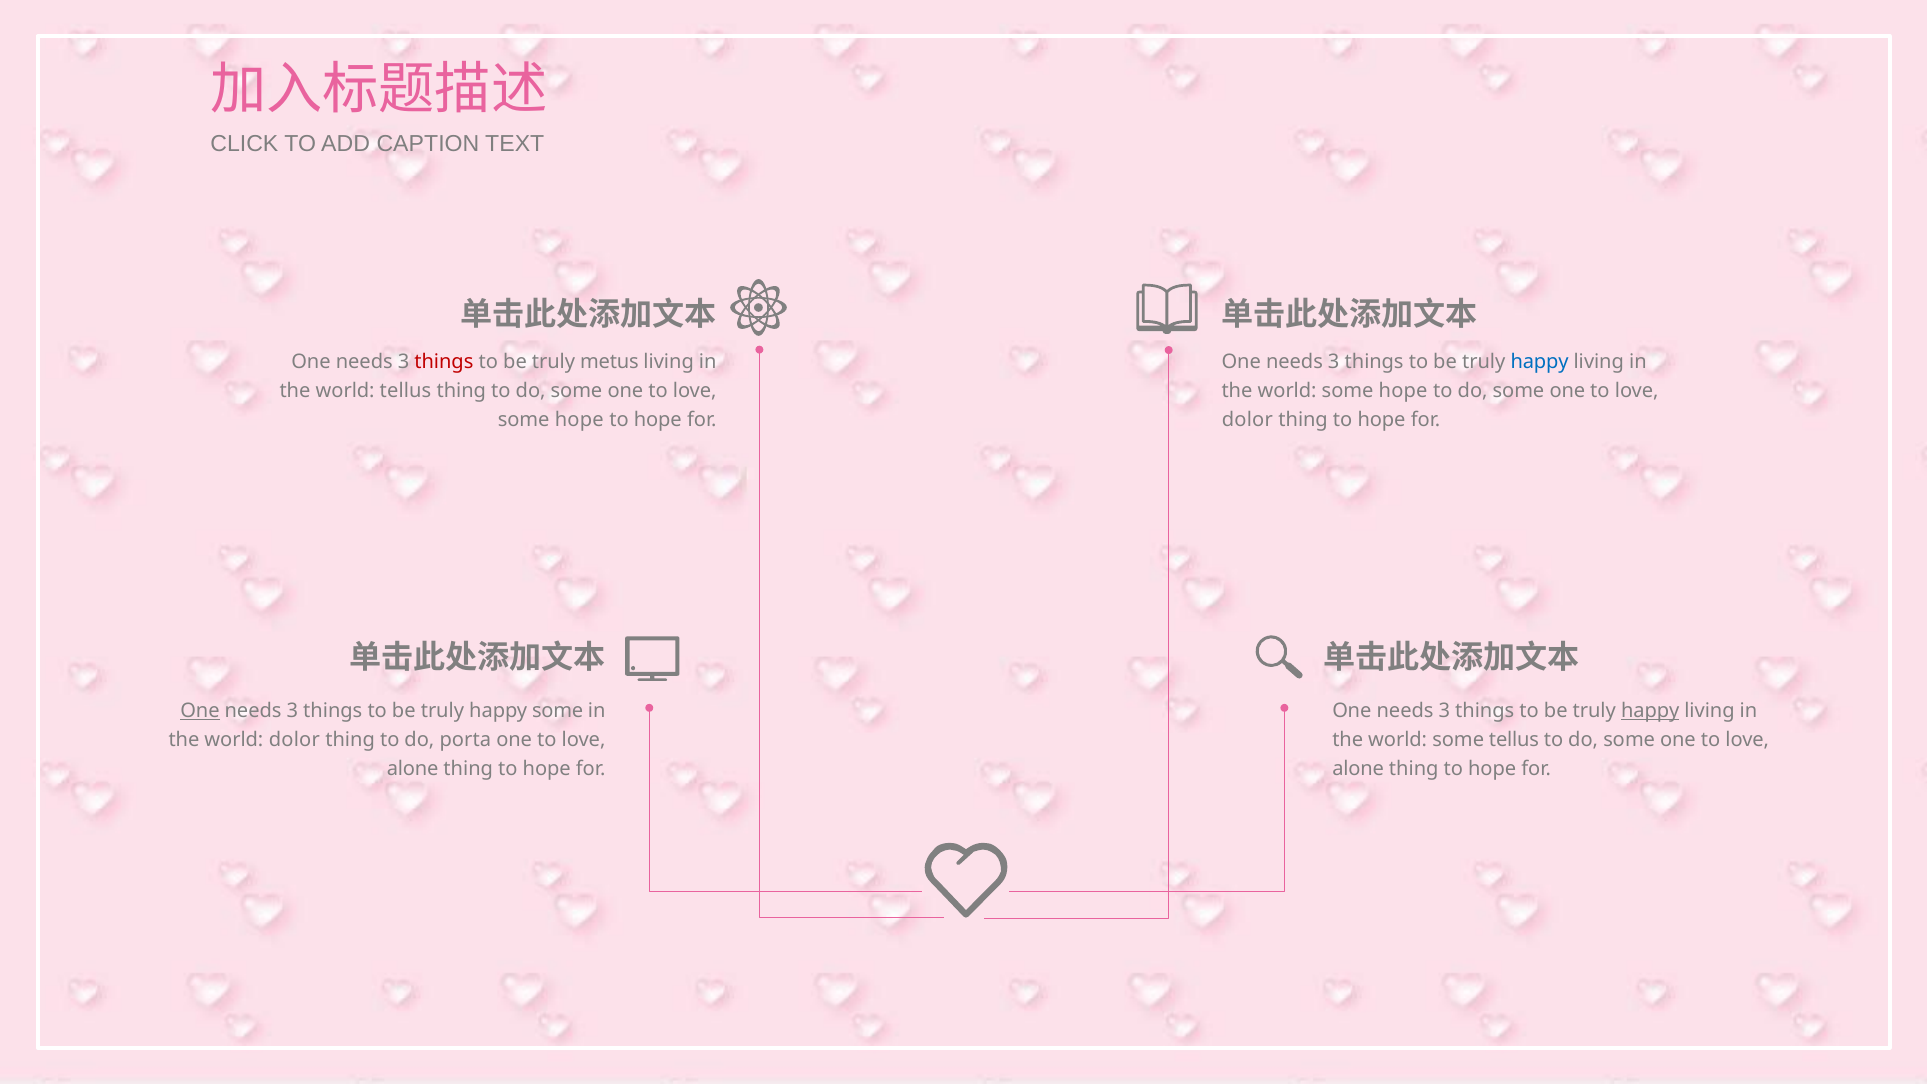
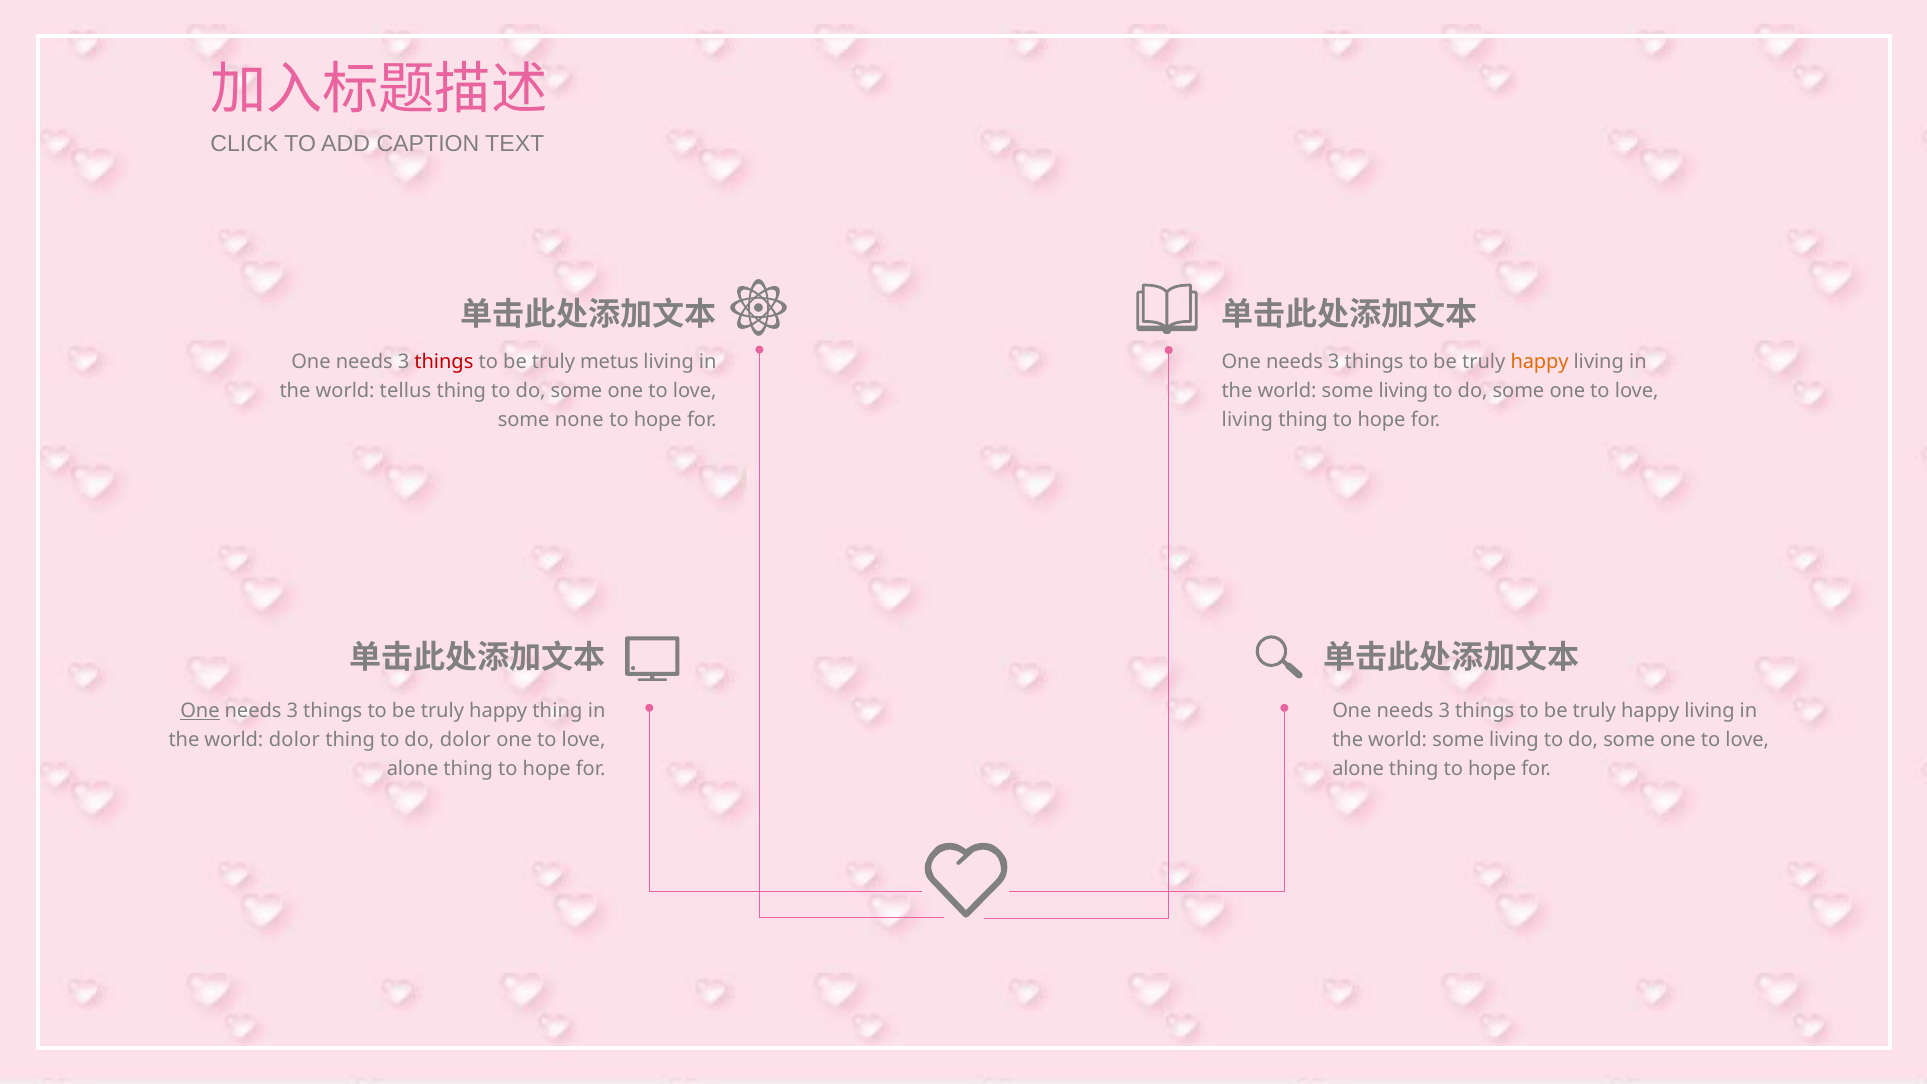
happy colour: blue -> orange (1540, 362)
hope: hope -> living (1403, 391)
hope: hope -> none (579, 420)
dolor: dolor -> living (1247, 420)
happy some: some -> thing (557, 711)
happy underline: present -> none (1650, 711)
do porta: porta -> dolor (465, 740)
tellus: tellus -> living (1514, 740)
